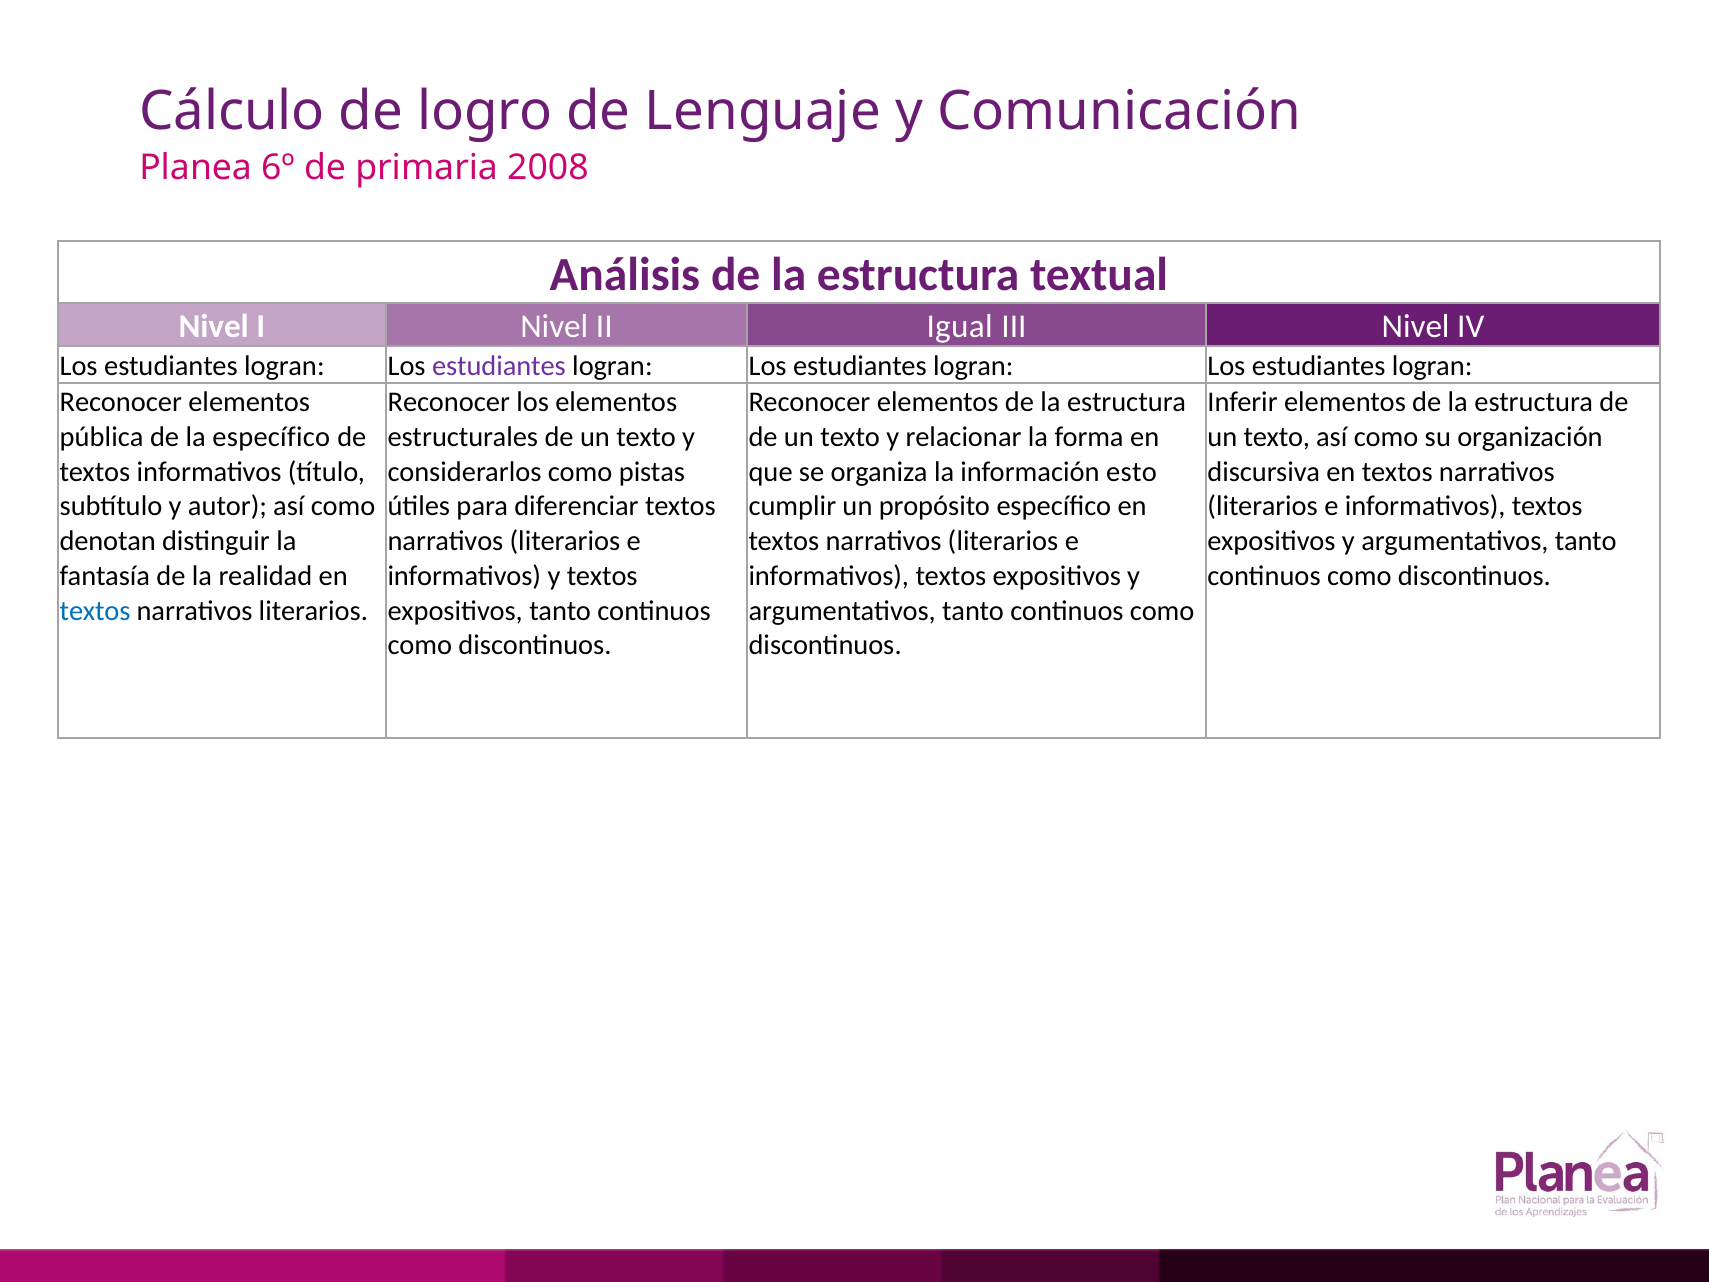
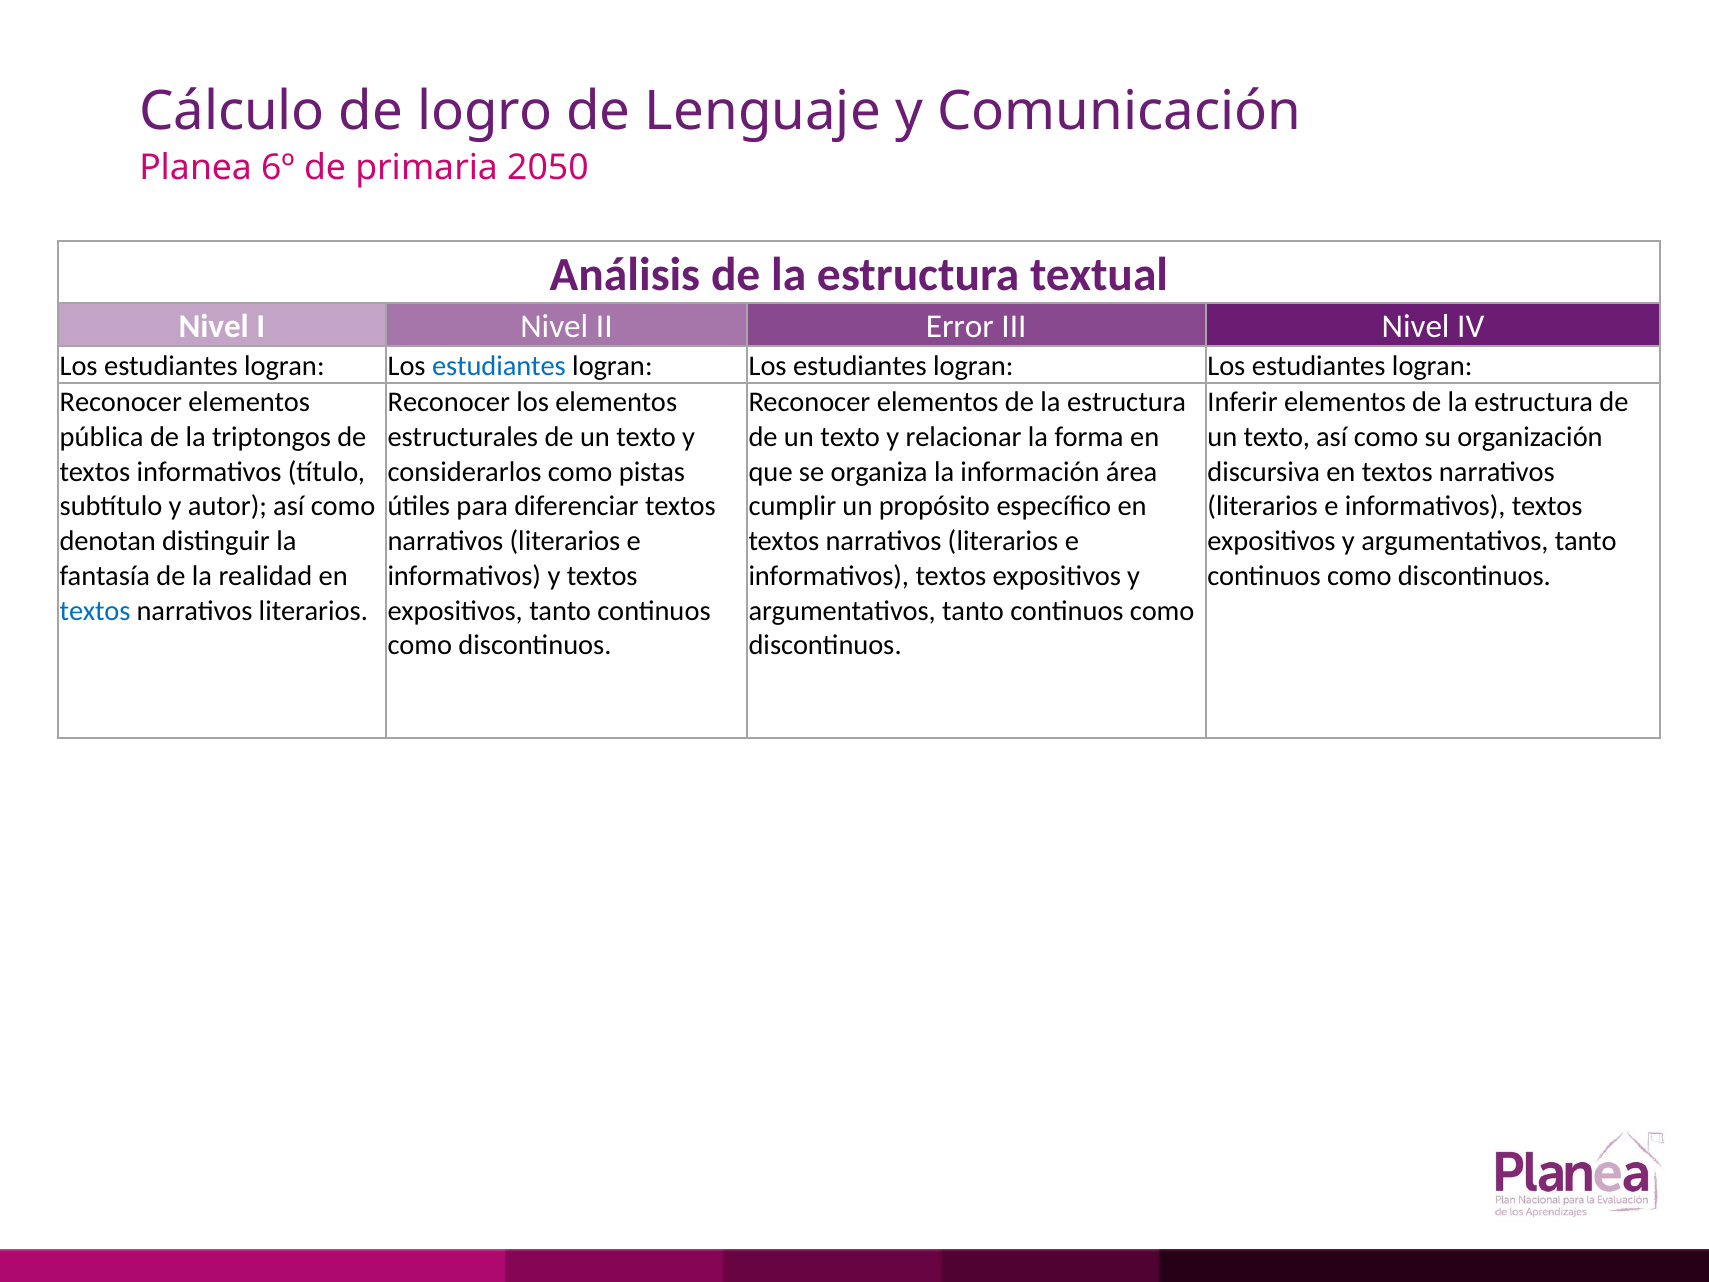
2008: 2008 -> 2050 (548, 167)
Igual: Igual -> Error (960, 326)
estudiantes colour: purple -> blue (499, 366)
la específico: específico -> triptongos (271, 437)
esto: esto -> área (1132, 472)
